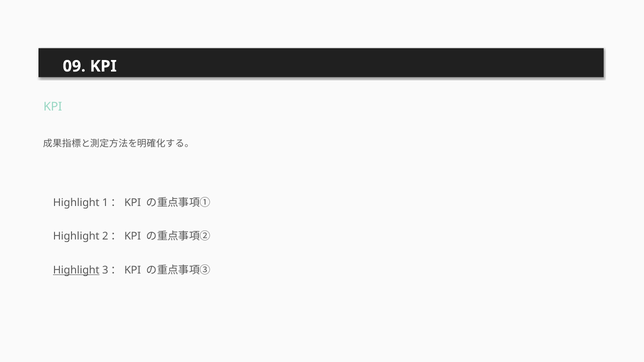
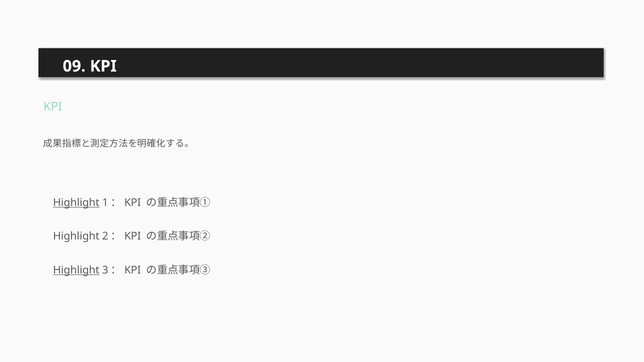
Highlight underline: none -> present (76, 203)
